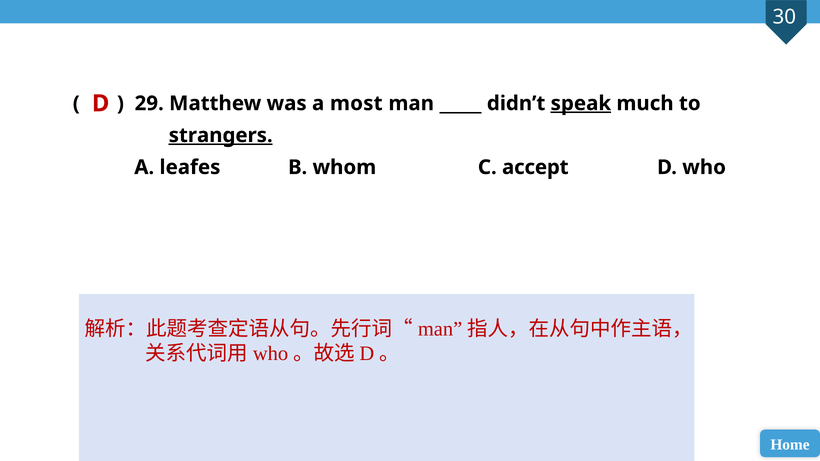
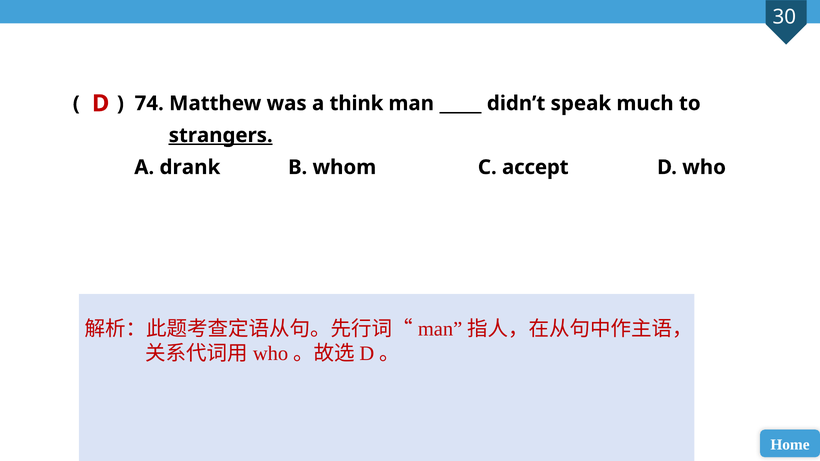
29: 29 -> 74 (149, 103)
most: most -> think (356, 103)
speak underline: present -> none (581, 103)
leafes: leafes -> drank (190, 167)
